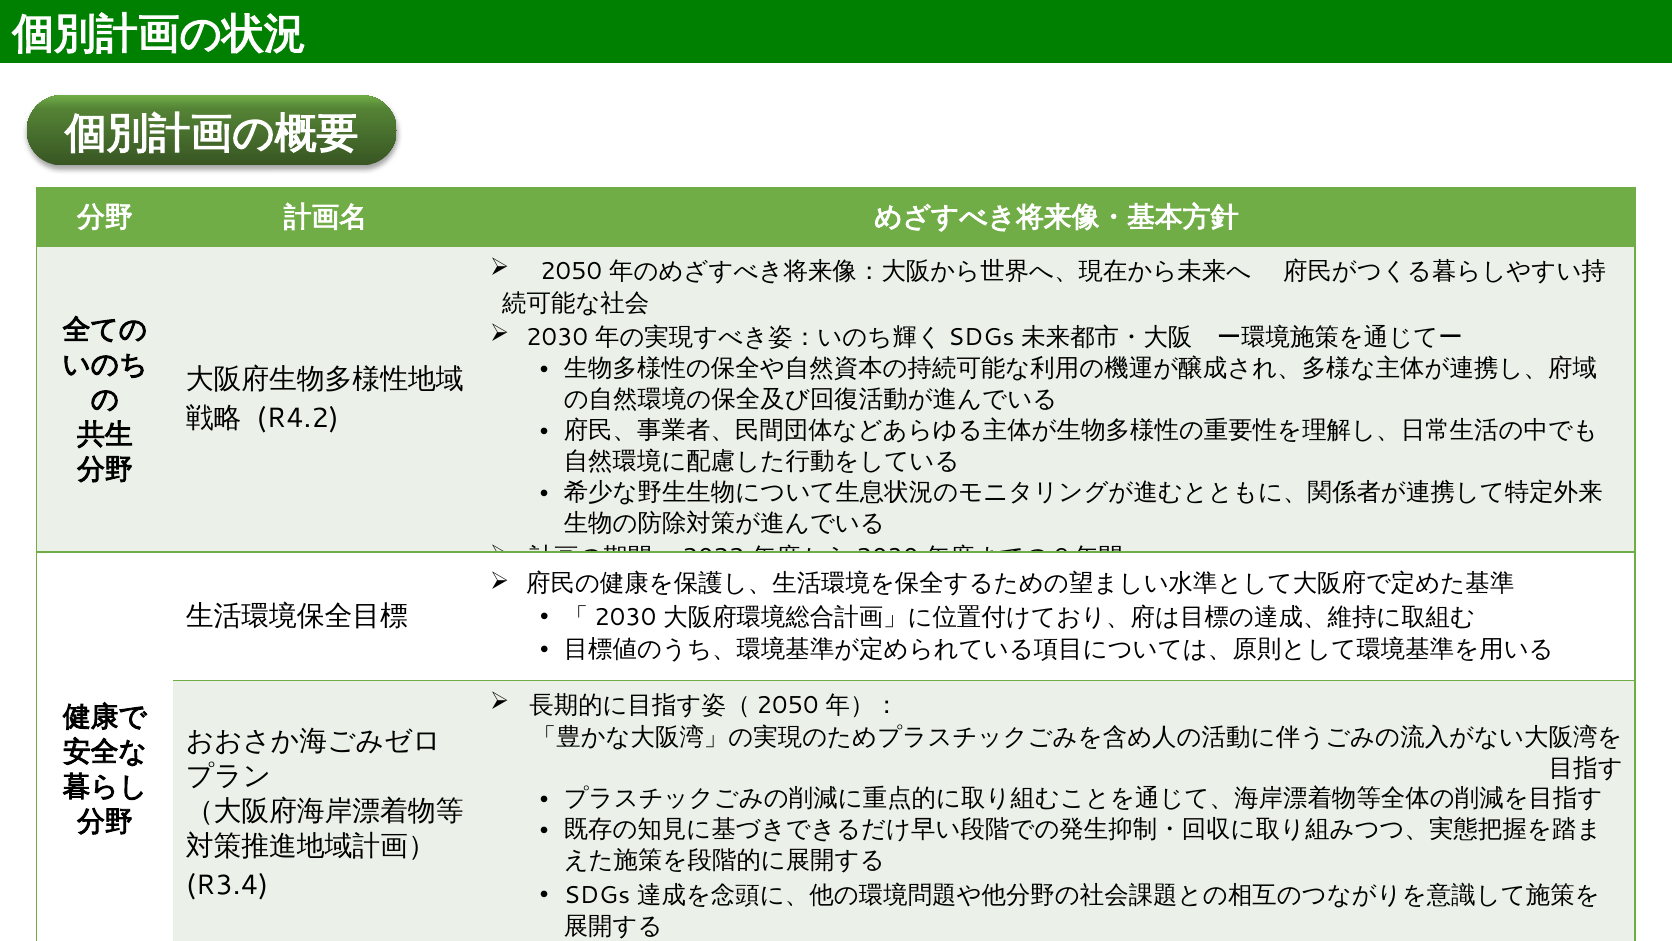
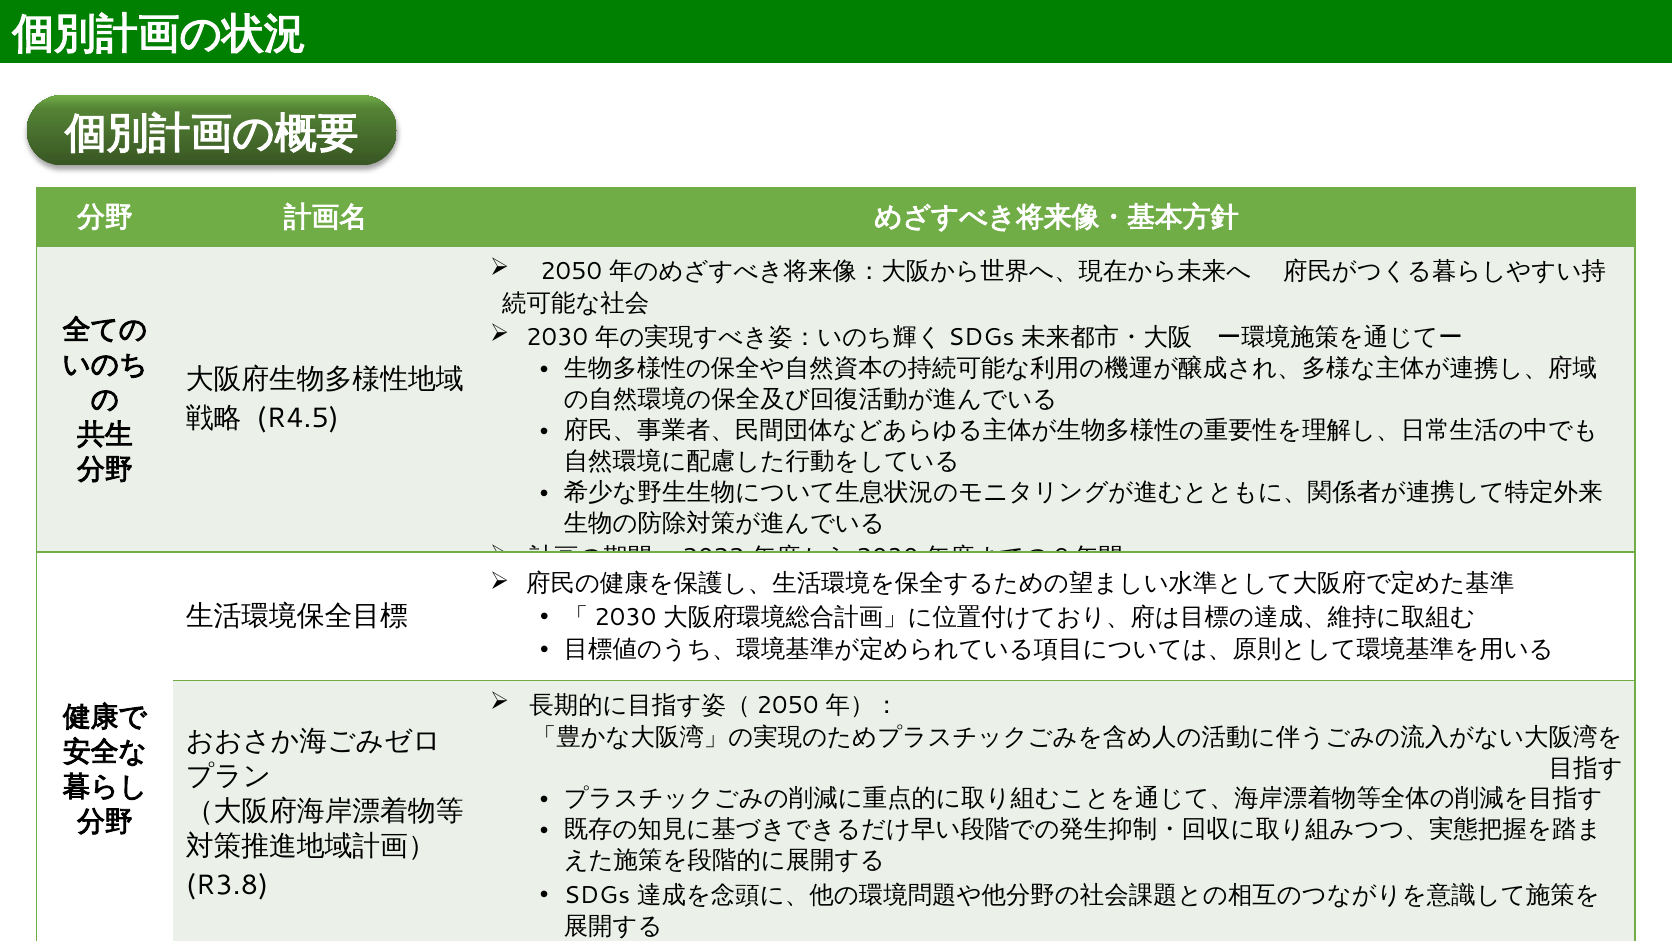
R4.2: R4.2 -> R4.5 (298, 418)
R3.4: R3.4 -> R3.8 (227, 884)
